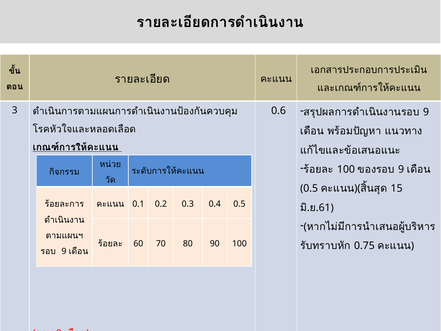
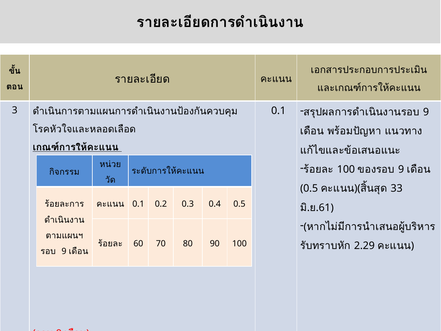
0.6: 0.6 -> 0.1 (279, 111)
15: 15 -> 33 (397, 188)
0.75: 0.75 -> 2.29 (364, 246)
